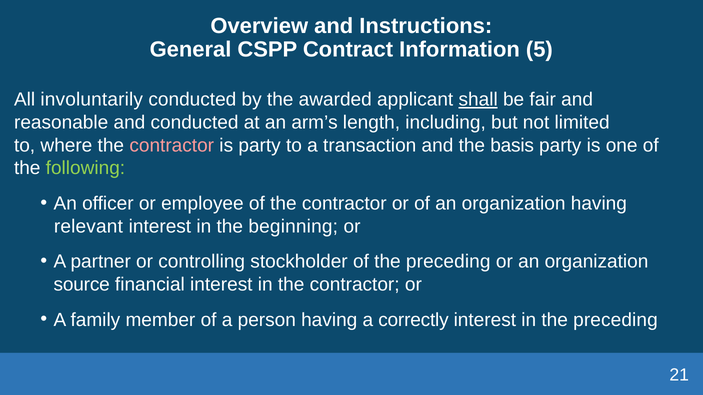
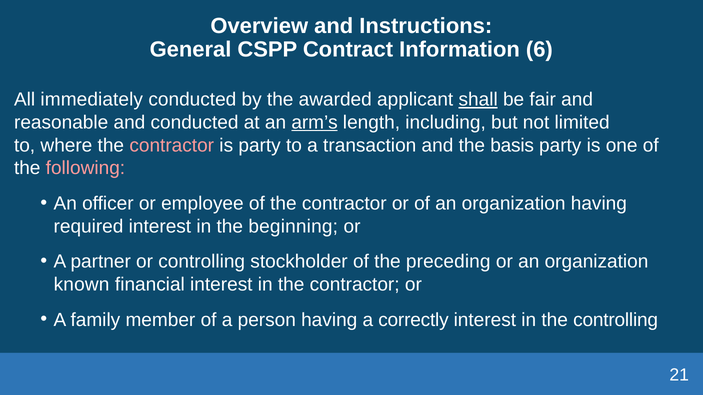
5: 5 -> 6 (539, 50)
involuntarily: involuntarily -> immediately (92, 100)
arm’s underline: none -> present (315, 123)
following colour: light green -> pink (85, 168)
relevant: relevant -> required (88, 227)
source: source -> known (82, 285)
in the preceding: preceding -> controlling (616, 320)
